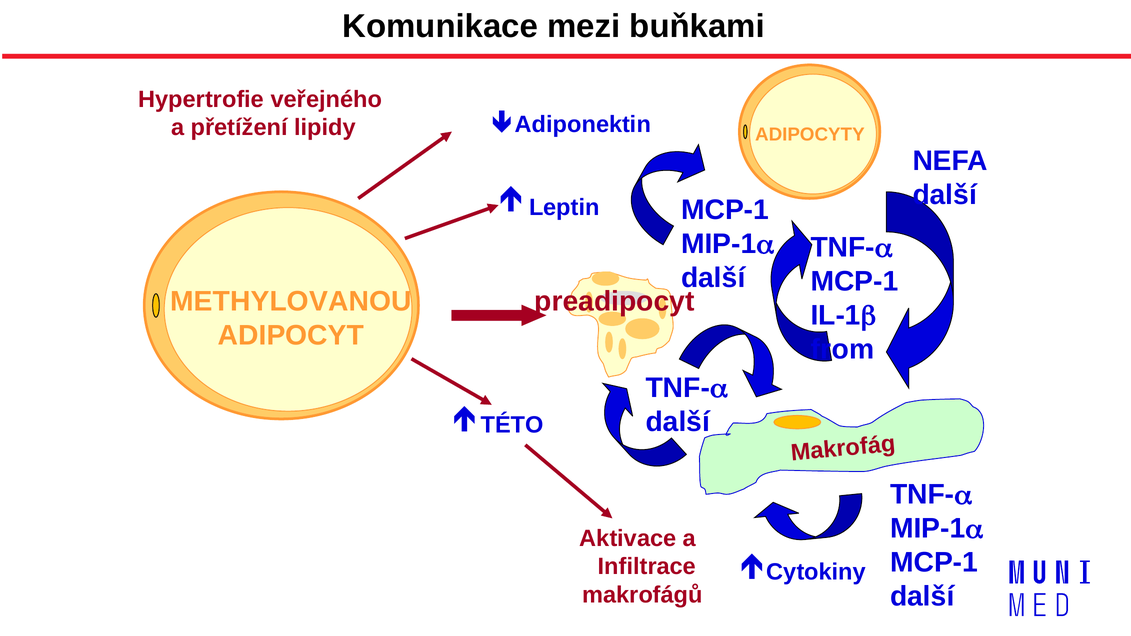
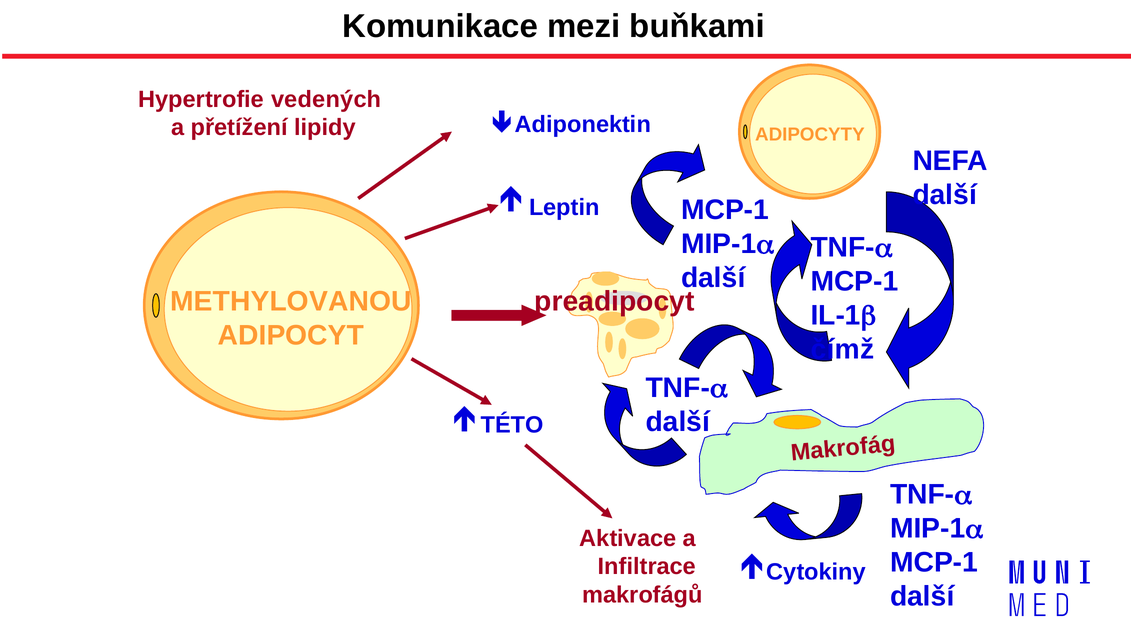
veřejného: veřejného -> vedených (326, 99)
from: from -> čímž (843, 349)
